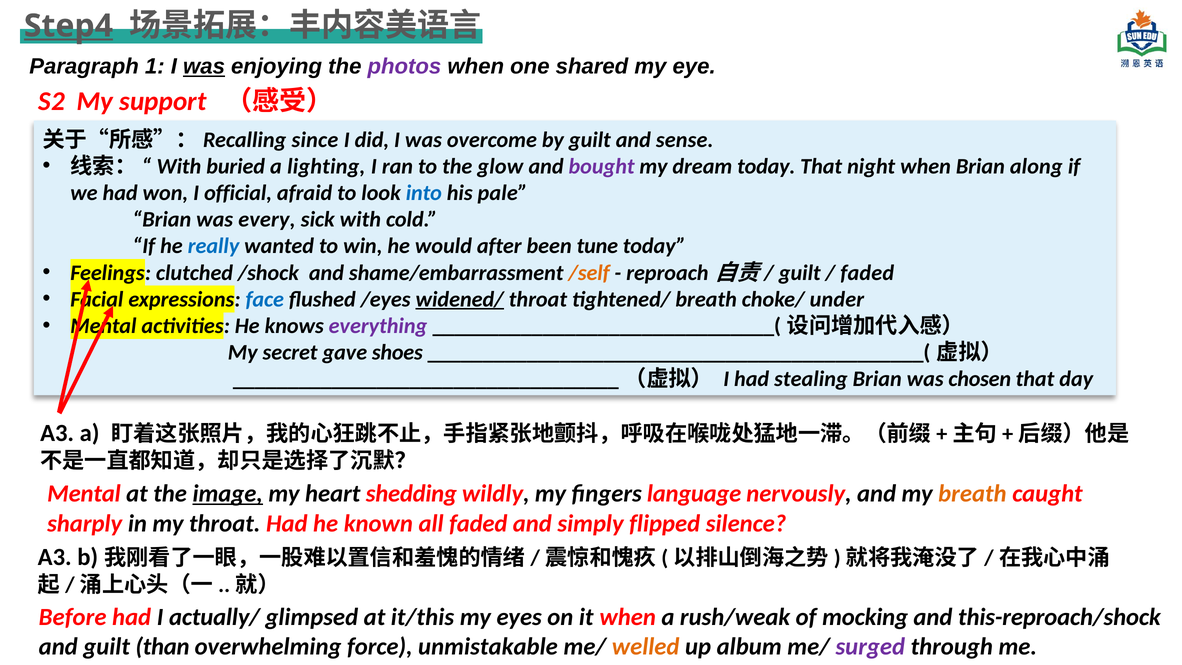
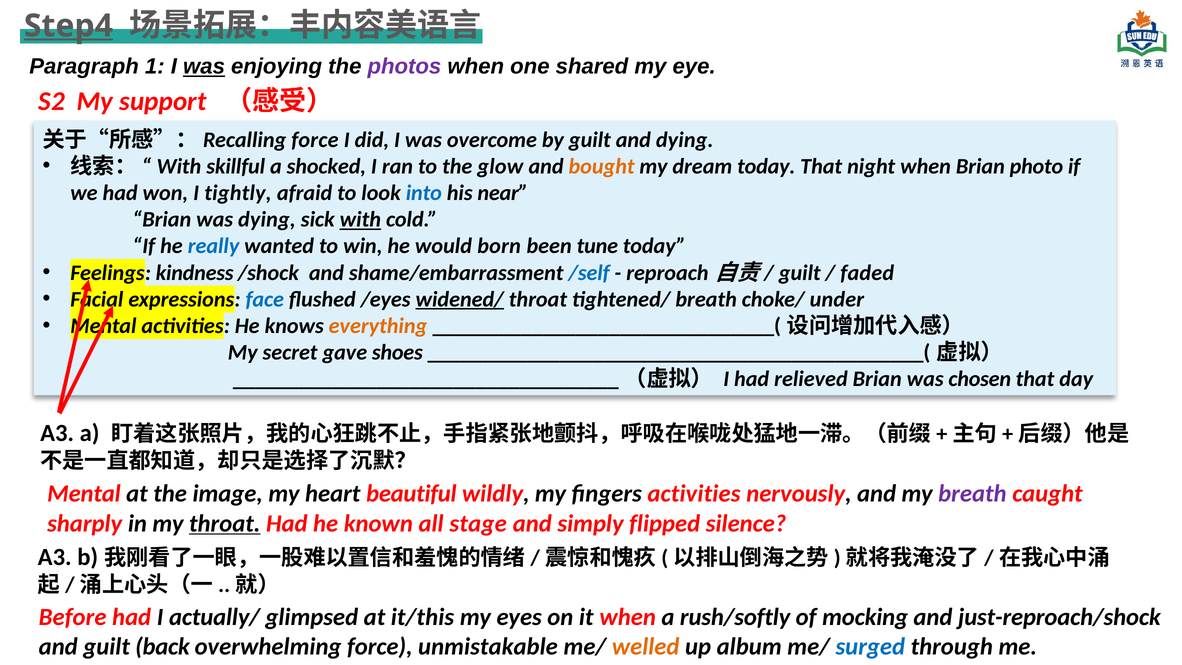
since: since -> force (315, 140)
and sense: sense -> dying (685, 140)
buried: buried -> skillful (236, 166)
lighting: lighting -> shocked (326, 166)
bought colour: purple -> orange (602, 166)
along: along -> photo (1036, 166)
official: official -> tightly (238, 193)
pale: pale -> near (503, 193)
was every: every -> dying (267, 220)
with underline: none -> present (360, 220)
after: after -> born (499, 246)
clutched: clutched -> kindness (195, 273)
/self colour: orange -> blue (589, 273)
everything colour: purple -> orange (378, 326)
stealing: stealing -> relieved (811, 379)
image underline: present -> none (228, 494)
shedding: shedding -> beautiful (411, 494)
fingers language: language -> activities (694, 494)
breath colour: orange -> purple (972, 494)
throat underline: none -> present (225, 523)
all faded: faded -> stage (478, 523)
rush/weak: rush/weak -> rush/softly (735, 617)
this-reproach/shock: this-reproach/shock -> just-reproach/shock (1059, 617)
than: than -> back (162, 647)
surged colour: purple -> blue (870, 647)
